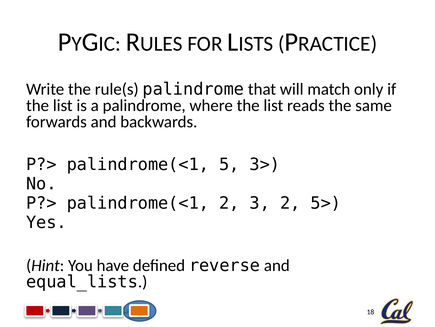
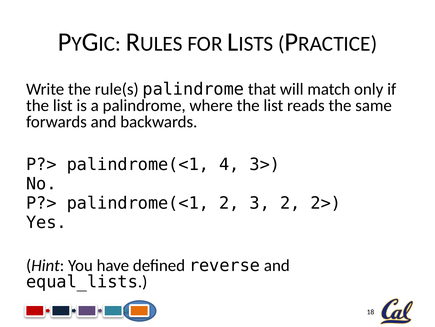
5: 5 -> 4 (229, 164)
5>: 5> -> 2> (326, 203)
